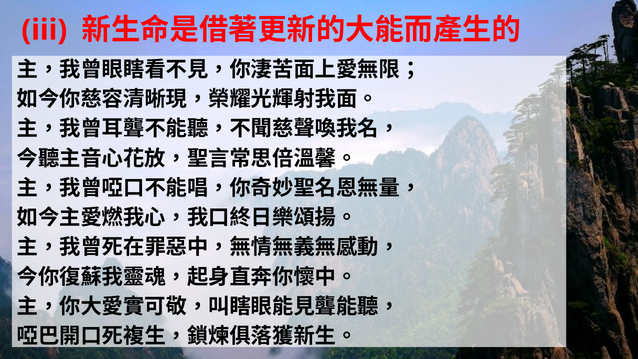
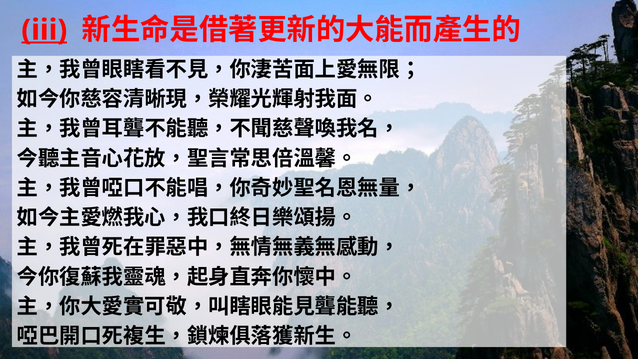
iii underline: none -> present (44, 30)
